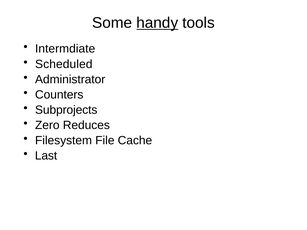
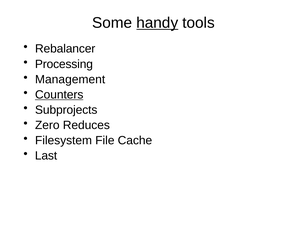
Intermdiate: Intermdiate -> Rebalancer (65, 49)
Scheduled: Scheduled -> Processing (64, 64)
Administrator: Administrator -> Management (70, 79)
Counters underline: none -> present (59, 95)
